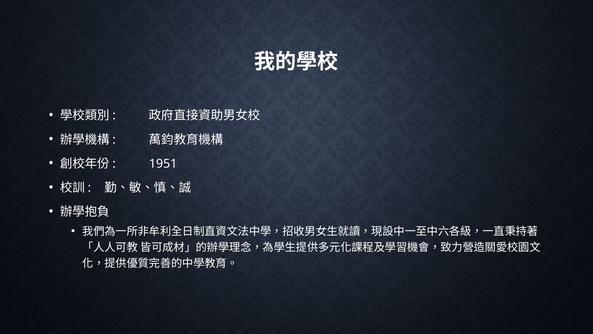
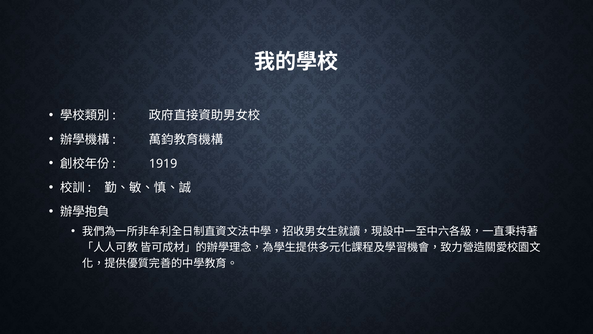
1951: 1951 -> 1919 (163, 163)
